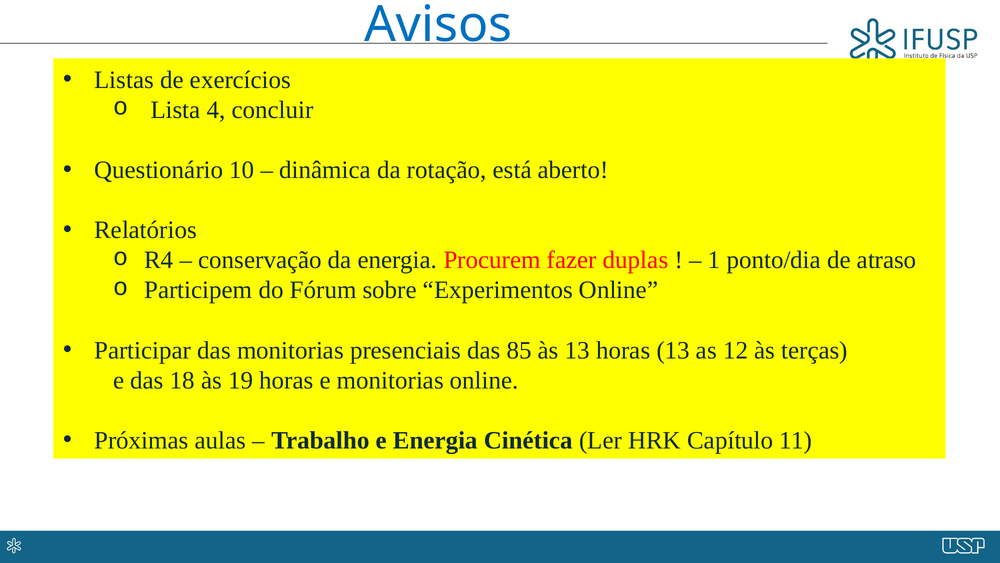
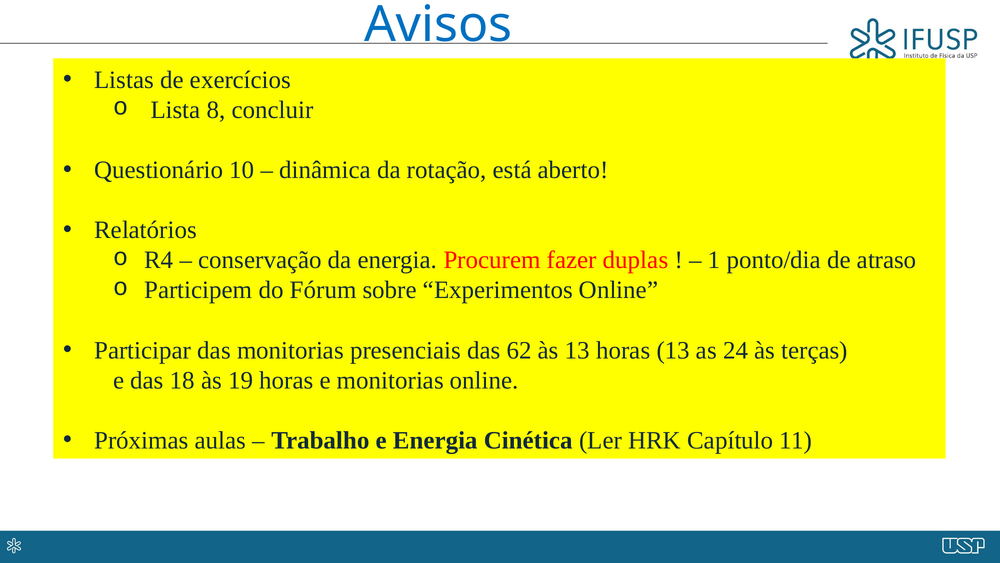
4: 4 -> 8 (216, 110)
85: 85 -> 62 (519, 350)
12: 12 -> 24 (736, 350)
